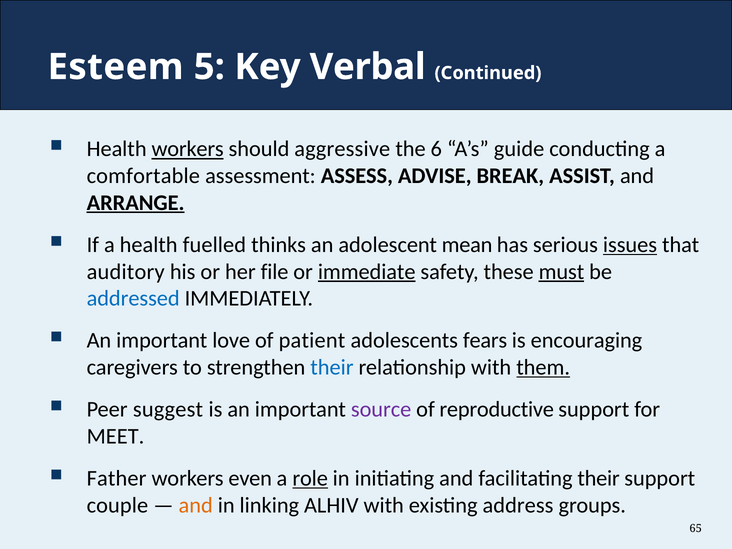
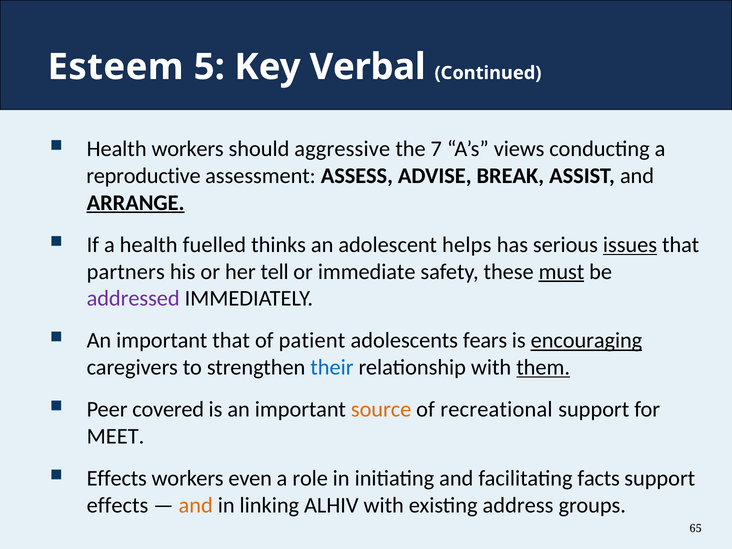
workers underline: present -> none (188, 149)
6: 6 -> 7 (436, 149)
guide: guide -> views (519, 149)
comfortable: comfortable -> reproductive (143, 176)
mean: mean -> helps (467, 245)
auditory: auditory -> partners (126, 272)
file: file -> tell (275, 272)
immediate underline: present -> none (367, 272)
addressed colour: blue -> purple (133, 298)
important love: love -> that (231, 341)
encouraging underline: none -> present (586, 341)
suggest: suggest -> covered (168, 409)
source colour: purple -> orange (381, 409)
reproductive: reproductive -> recreational (496, 409)
Father: Father -> Effects (117, 478)
role underline: present -> none (310, 478)
facilitating their: their -> facts (599, 478)
couple: couple -> effects (117, 505)
